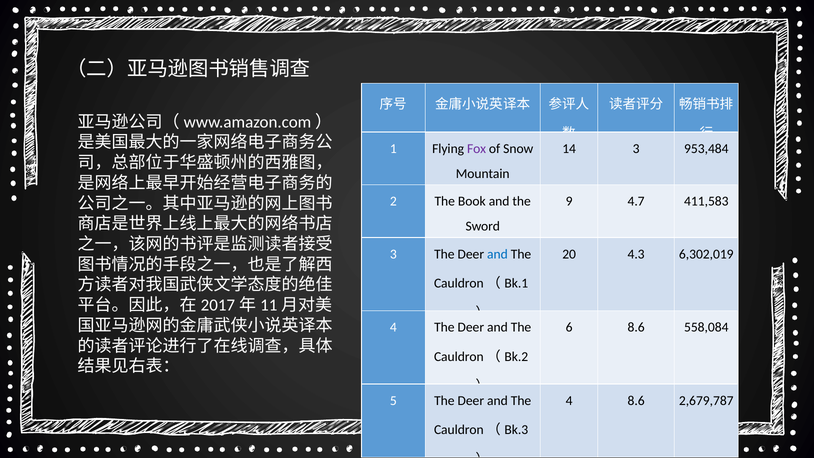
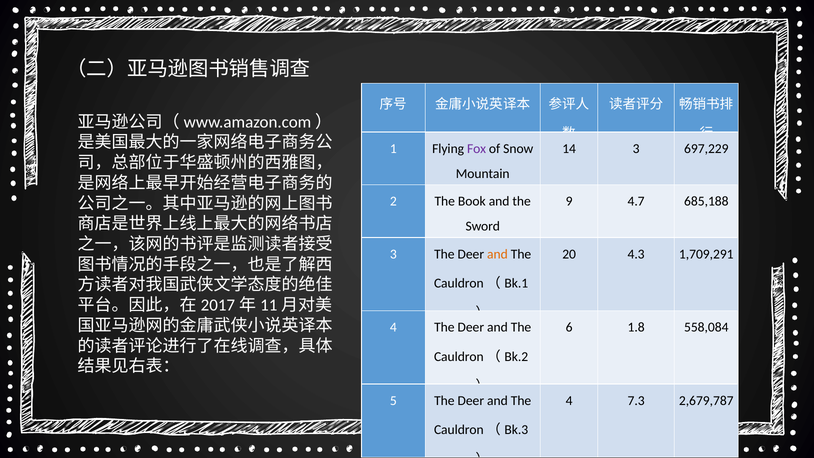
953,484: 953,484 -> 697,229 (706, 149)
411,583: 411,583 -> 685,188 (706, 201)
and colour: blue -> orange (497, 254)
6,302,019: 6,302,019 -> 1,709,291 (706, 254)
6 8.6: 8.6 -> 1.8 (636, 327)
4 8.6: 8.6 -> 7.3 (636, 401)
